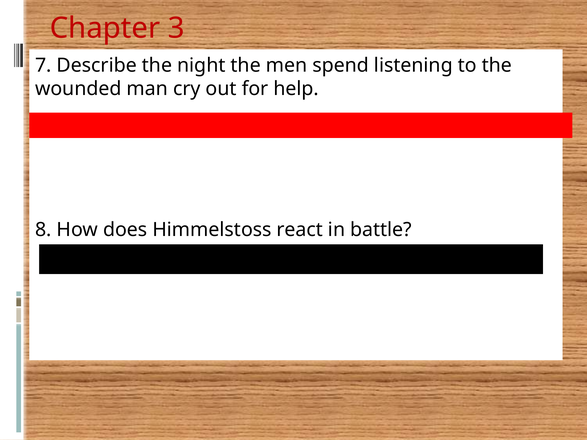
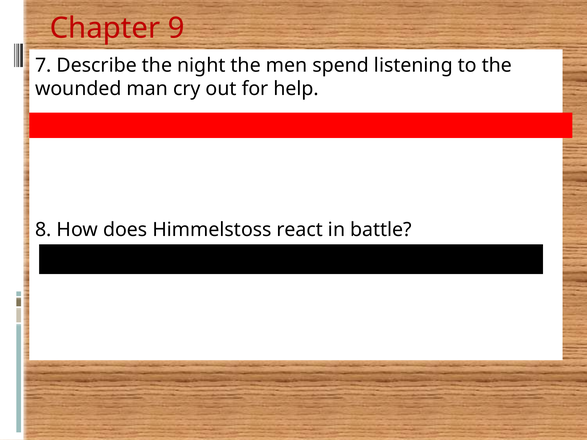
3: 3 -> 9 (176, 28)
